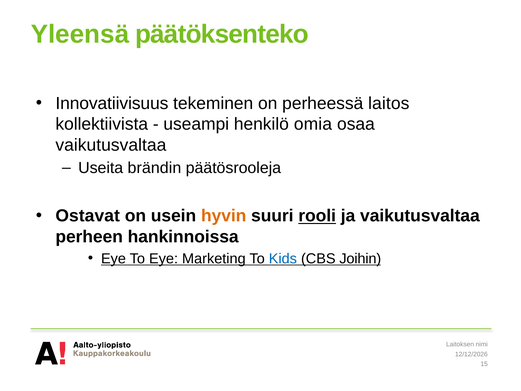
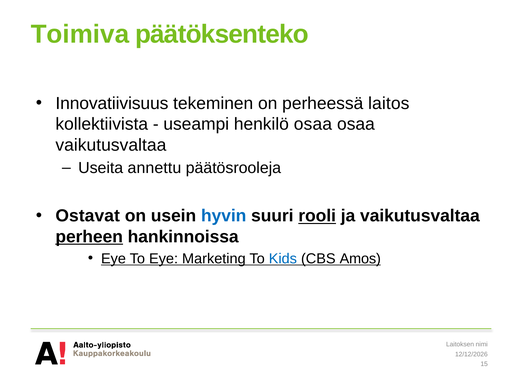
Yleensä: Yleensä -> Toimiva (80, 34)
henkilö omia: omia -> osaa (313, 124)
brändin: brändin -> annettu (154, 168)
hyvin colour: orange -> blue (224, 216)
perheen underline: none -> present (89, 237)
Joihin: Joihin -> Amos (360, 258)
